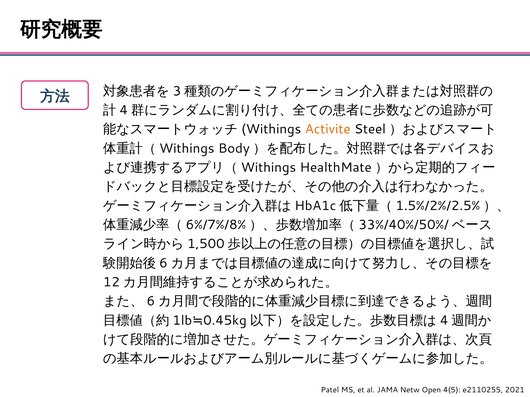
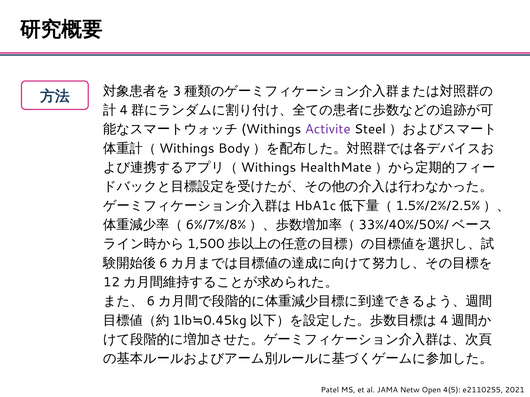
Activite colour: orange -> purple (328, 129)
